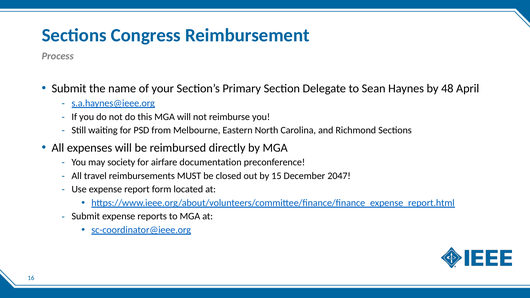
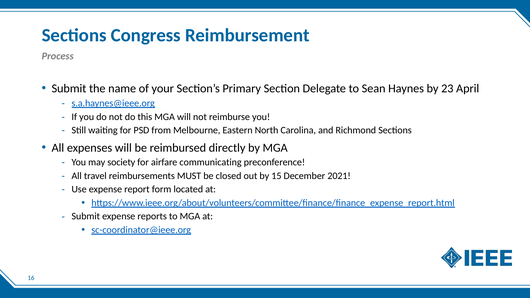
48: 48 -> 23 (447, 88)
documentation: documentation -> communicating (211, 162)
2047: 2047 -> 2021 (339, 176)
